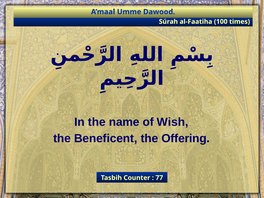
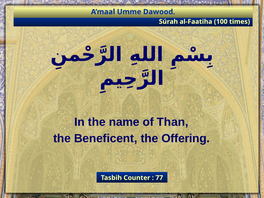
Wish: Wish -> Than (173, 122)
